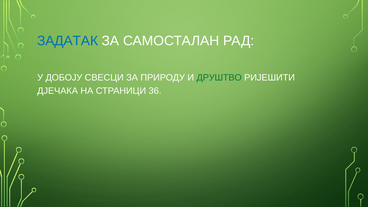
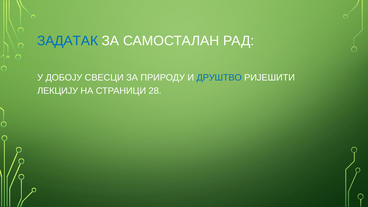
ДРУШТВО colour: green -> blue (219, 78)
ДЈЕЧАКА: ДЈЕЧАКА -> ЛЕКЦИЈУ (58, 91)
36: 36 -> 28 (155, 91)
